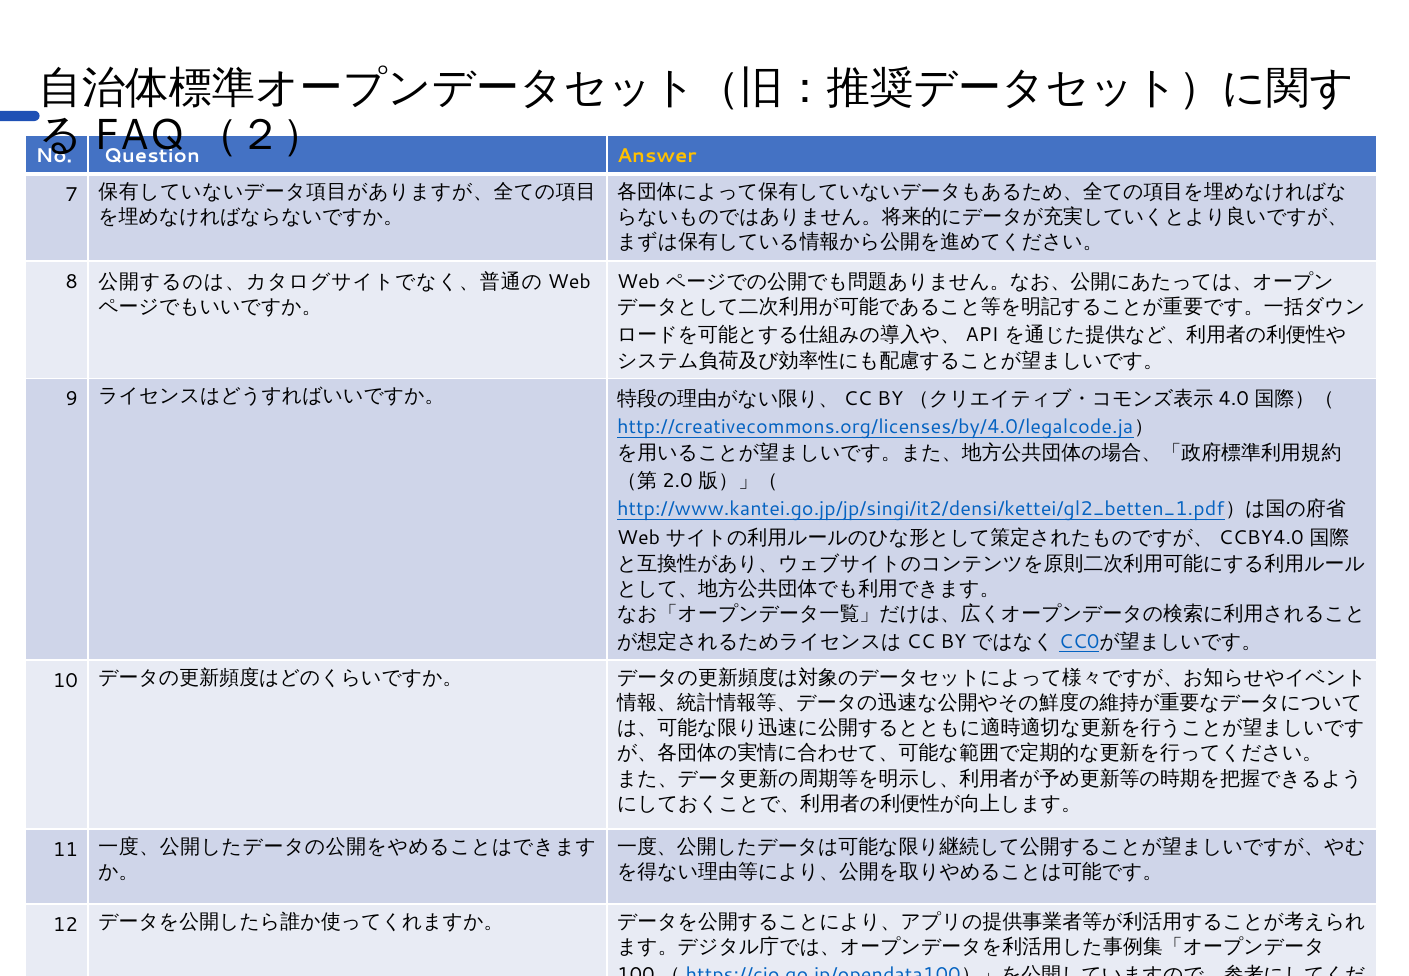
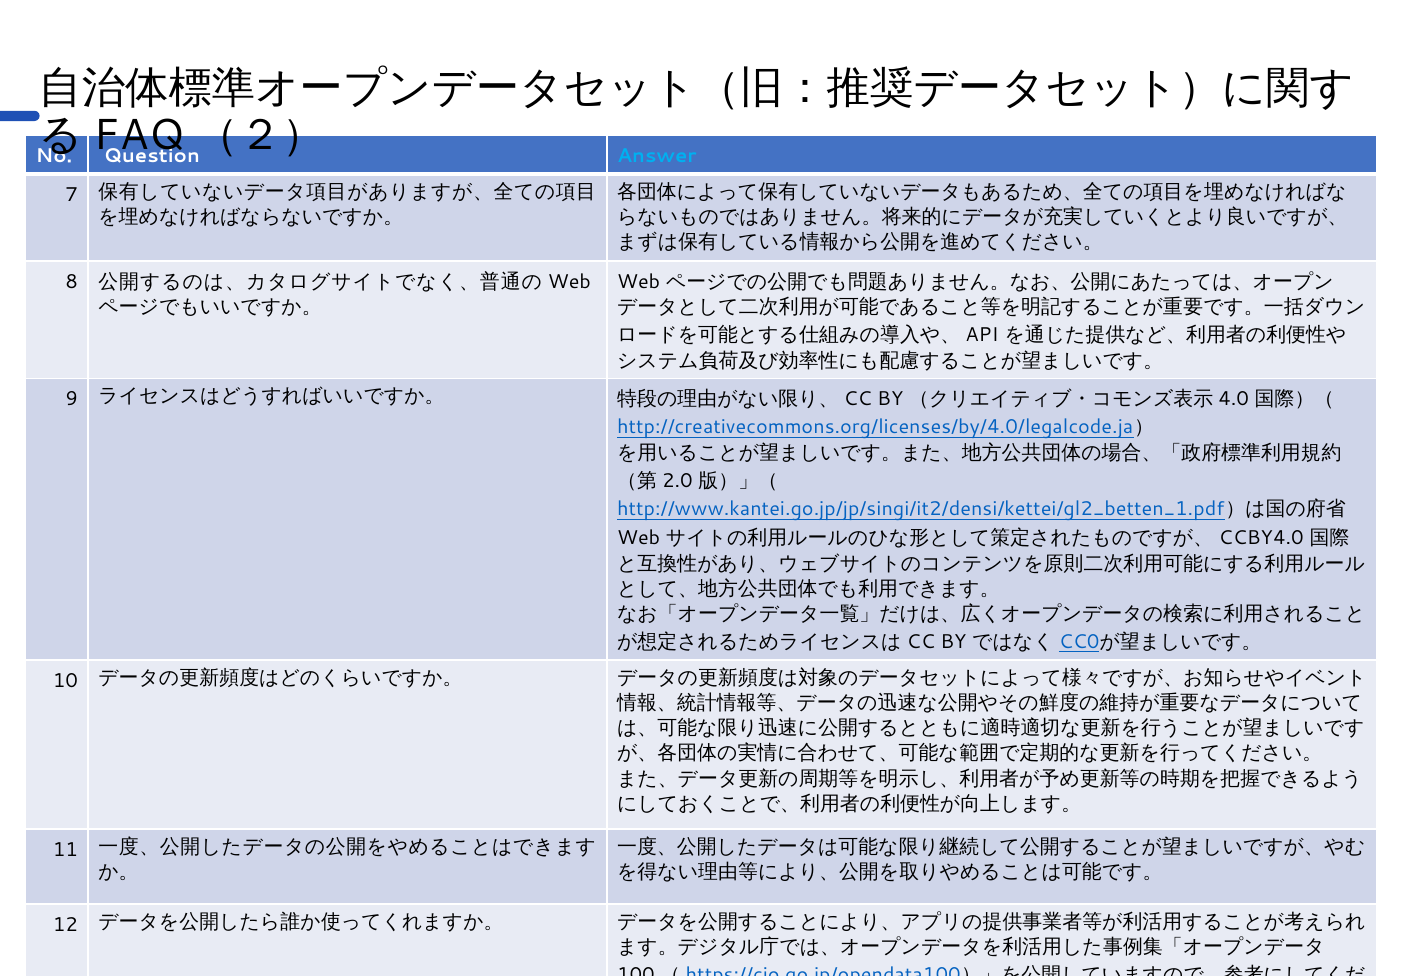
Answer colour: yellow -> light blue (657, 156)
